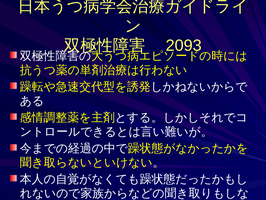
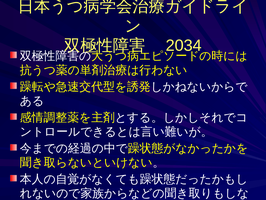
2093: 2093 -> 2034 (184, 45)
